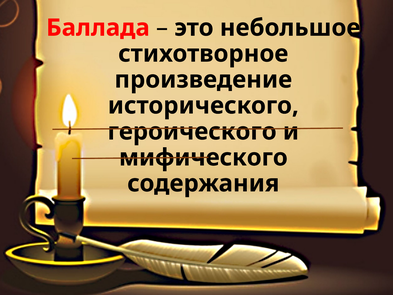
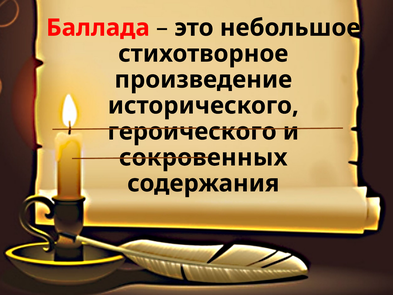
мифического: мифического -> сокровенных (203, 157)
